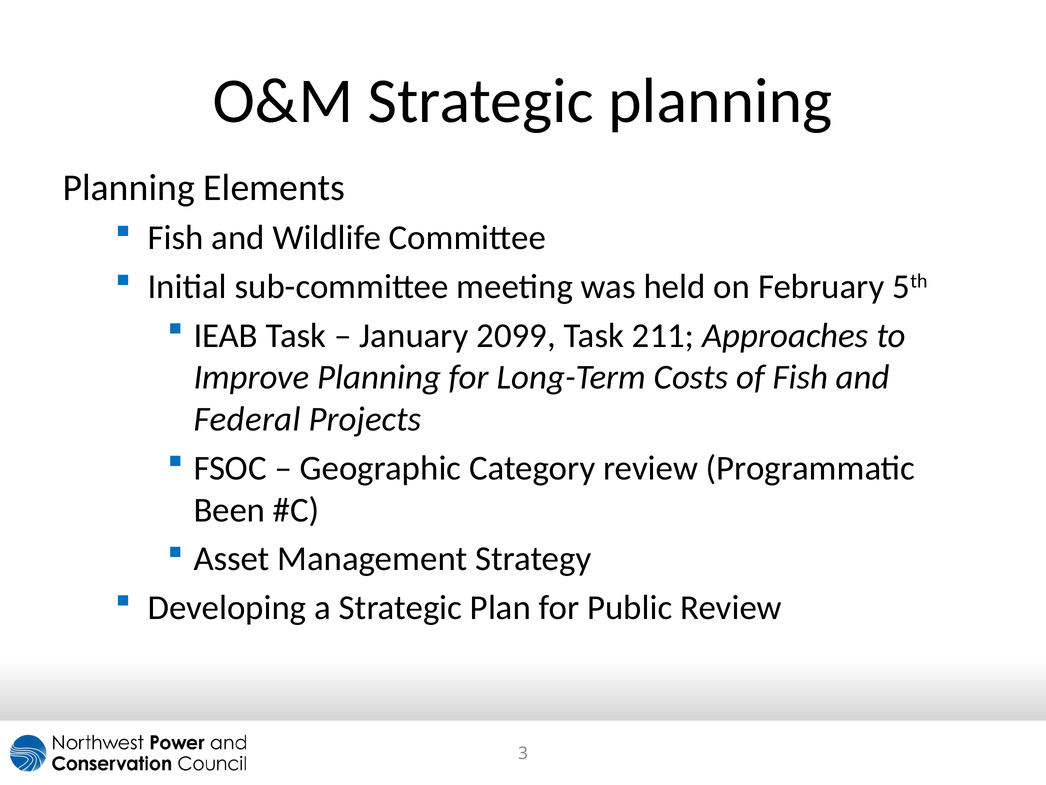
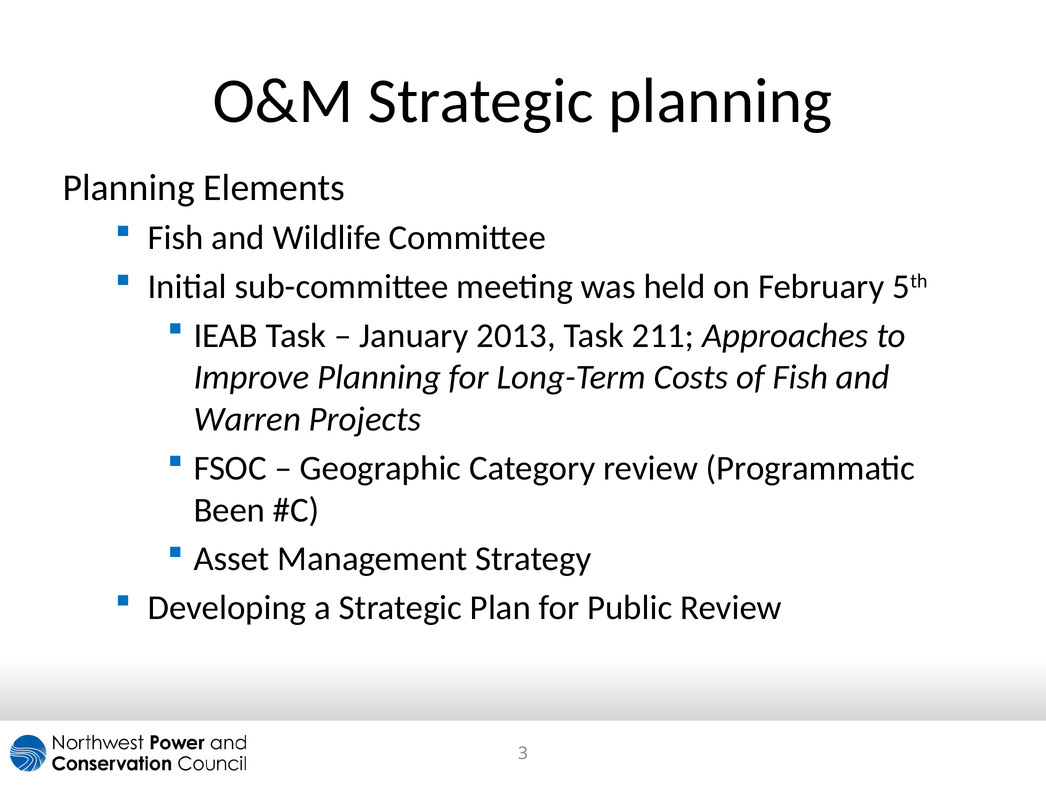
2099: 2099 -> 2013 (516, 335)
Federal: Federal -> Warren (247, 419)
